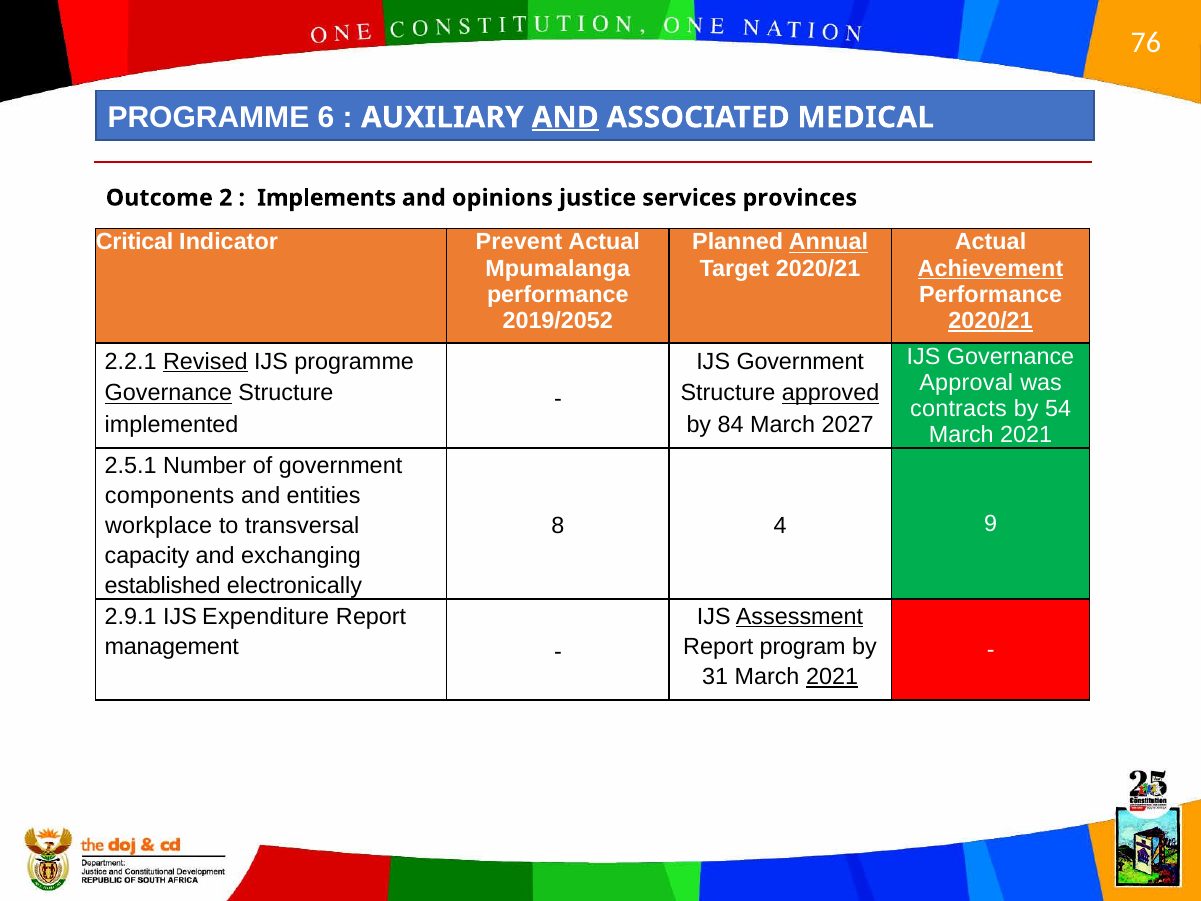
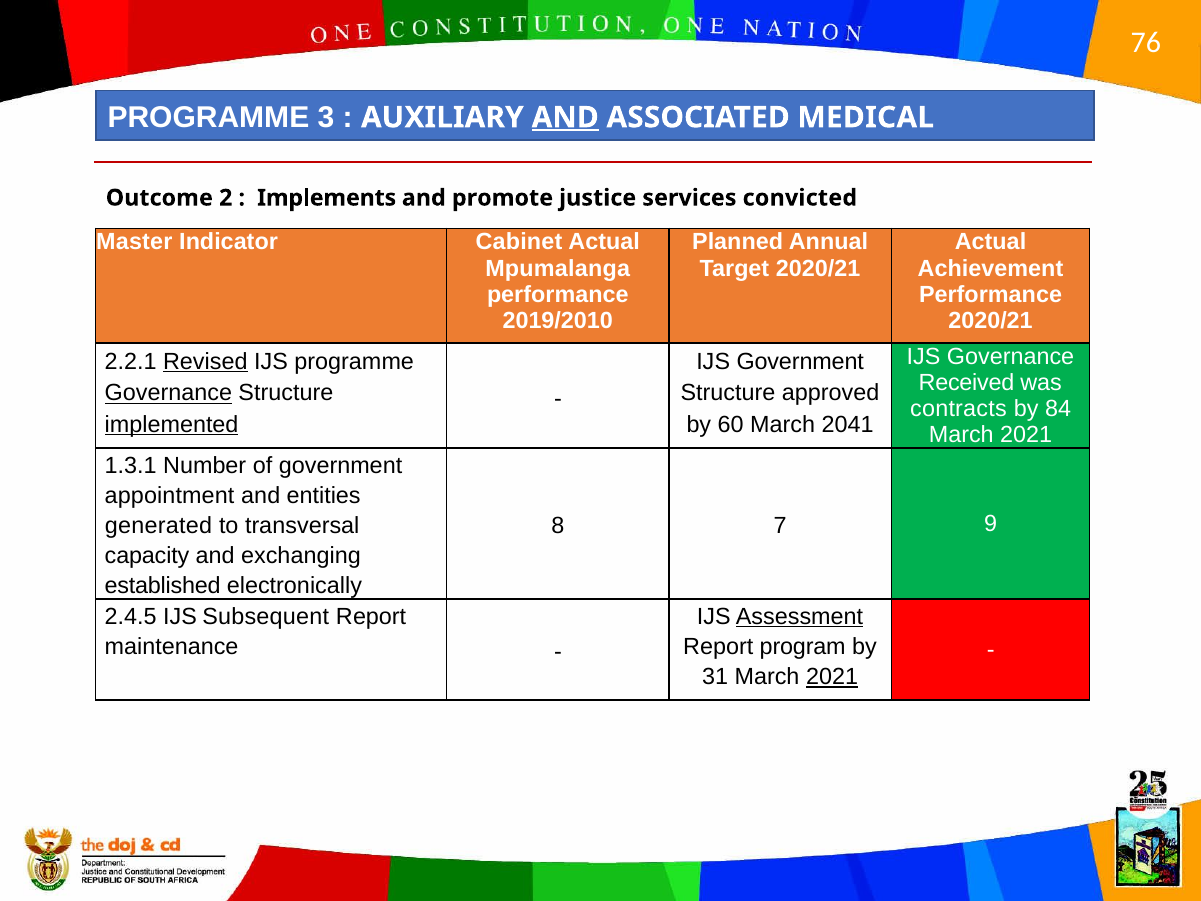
6: 6 -> 3 (326, 117)
opinions: opinions -> promote (503, 198)
provinces: provinces -> convicted (800, 198)
Critical: Critical -> Master (134, 242)
Prevent: Prevent -> Cabinet (519, 242)
Annual underline: present -> none (828, 242)
Achievement underline: present -> none (991, 268)
2019/2052: 2019/2052 -> 2019/2010 (558, 321)
2020/21 underline: present -> none (991, 321)
Approval: Approval -> Received (967, 383)
approved underline: present -> none (831, 393)
54: 54 -> 84 (1058, 409)
implemented underline: none -> present (172, 425)
84: 84 -> 60 (731, 425)
2027: 2027 -> 2041 (848, 425)
2.5.1: 2.5.1 -> 1.3.1 (131, 465)
components: components -> appointment (170, 496)
workplace: workplace -> generated (159, 526)
4: 4 -> 7 (780, 526)
2.9.1: 2.9.1 -> 2.4.5 (131, 616)
Expenditure: Expenditure -> Subsequent (266, 616)
management: management -> maintenance (172, 646)
